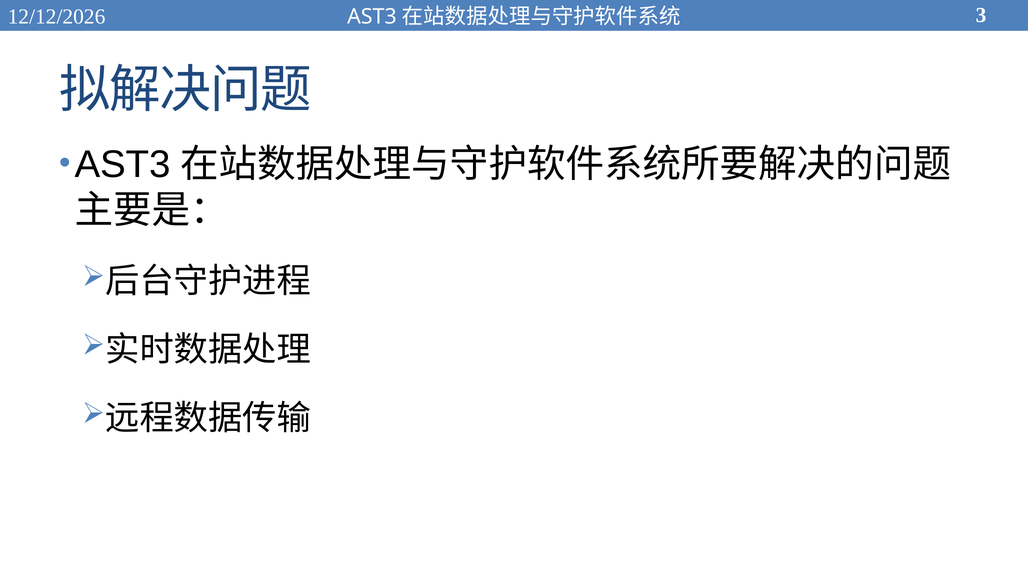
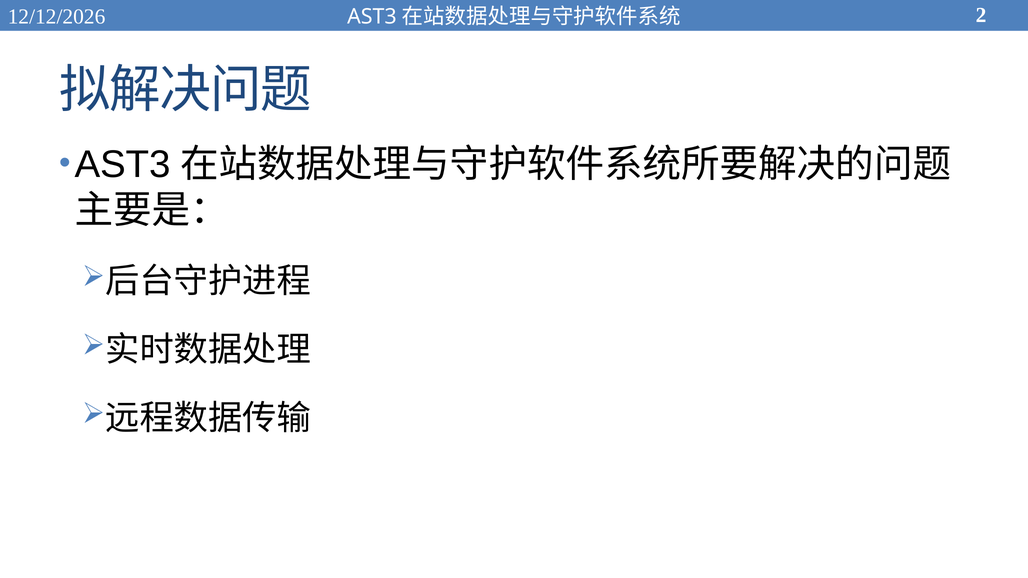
3: 3 -> 2 (981, 15)
